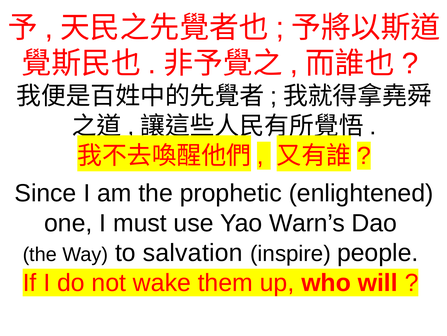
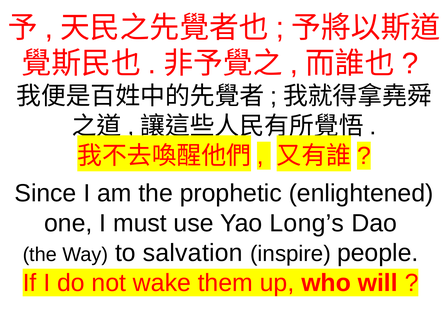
Warn’s: Warn’s -> Long’s (307, 223)
